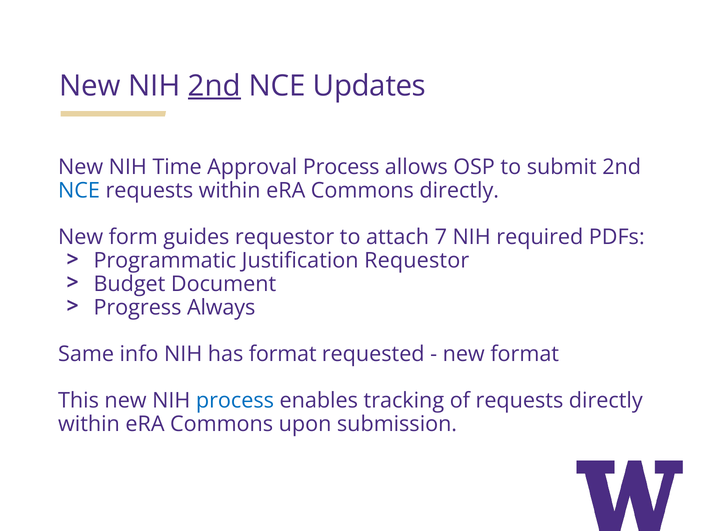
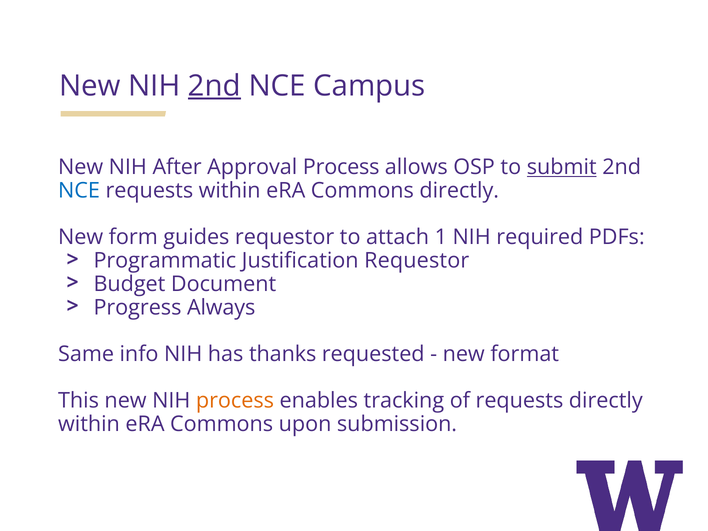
Updates: Updates -> Campus (369, 86)
Time: Time -> After (177, 167)
submit underline: none -> present (562, 167)
7: 7 -> 1 (441, 237)
has format: format -> thanks (283, 354)
process colour: blue -> orange (235, 401)
